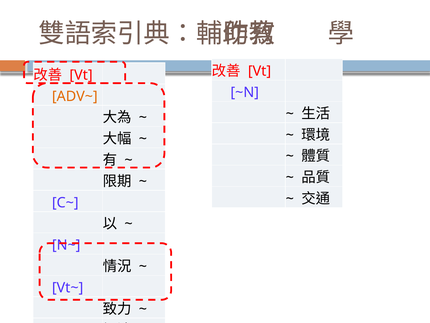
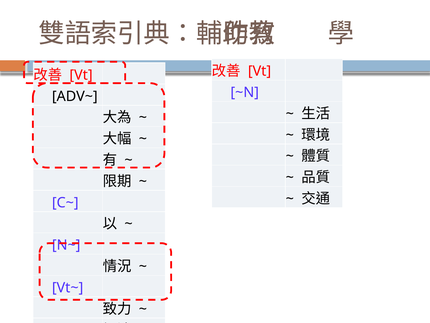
ADV~ colour: orange -> black (75, 96)
